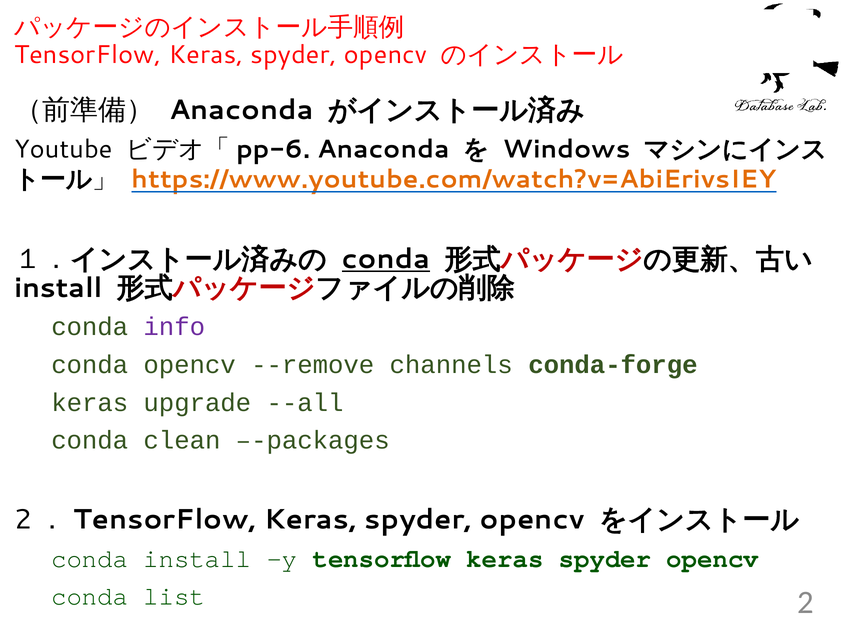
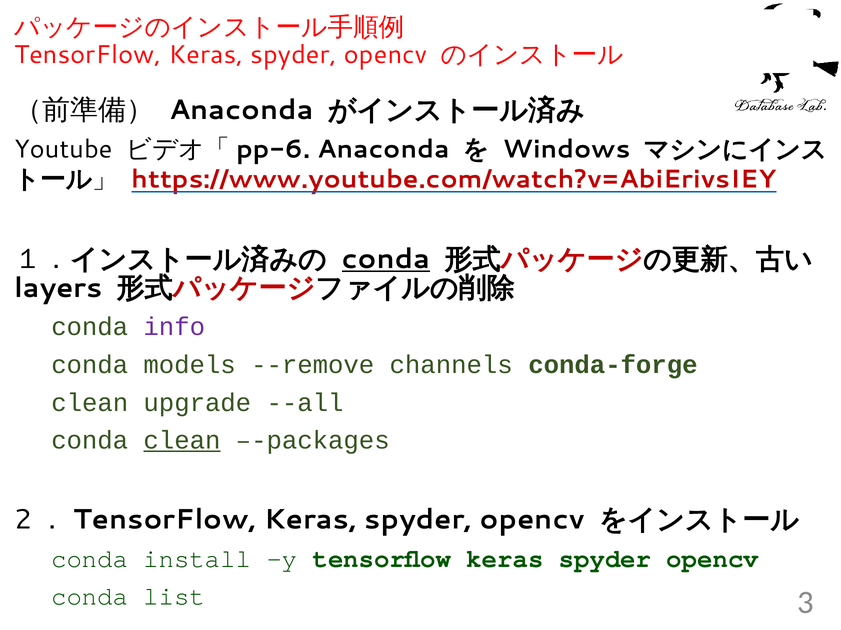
https://www.youtube.com/watch?v=AbiErivsIEY colour: orange -> red (454, 179)
install: install -> layers (58, 288)
conda opencv: opencv -> models (190, 365)
keras: keras -> clean (90, 403)
clean underline: none -> present (182, 441)
2: 2 -> 3 (806, 603)
